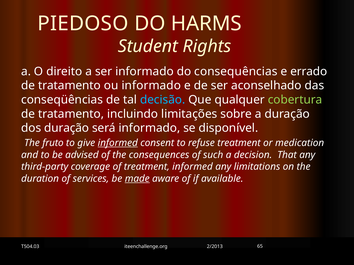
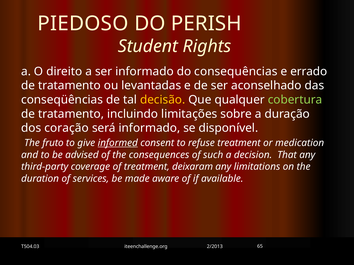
HARMS: HARMS -> PERISH (206, 24)
ou informado: informado -> levantadas (151, 86)
decisão colour: light blue -> yellow (163, 100)
dos duração: duração -> coração (67, 128)
treatment informed: informed -> deixaram (193, 167)
made underline: present -> none (137, 179)
